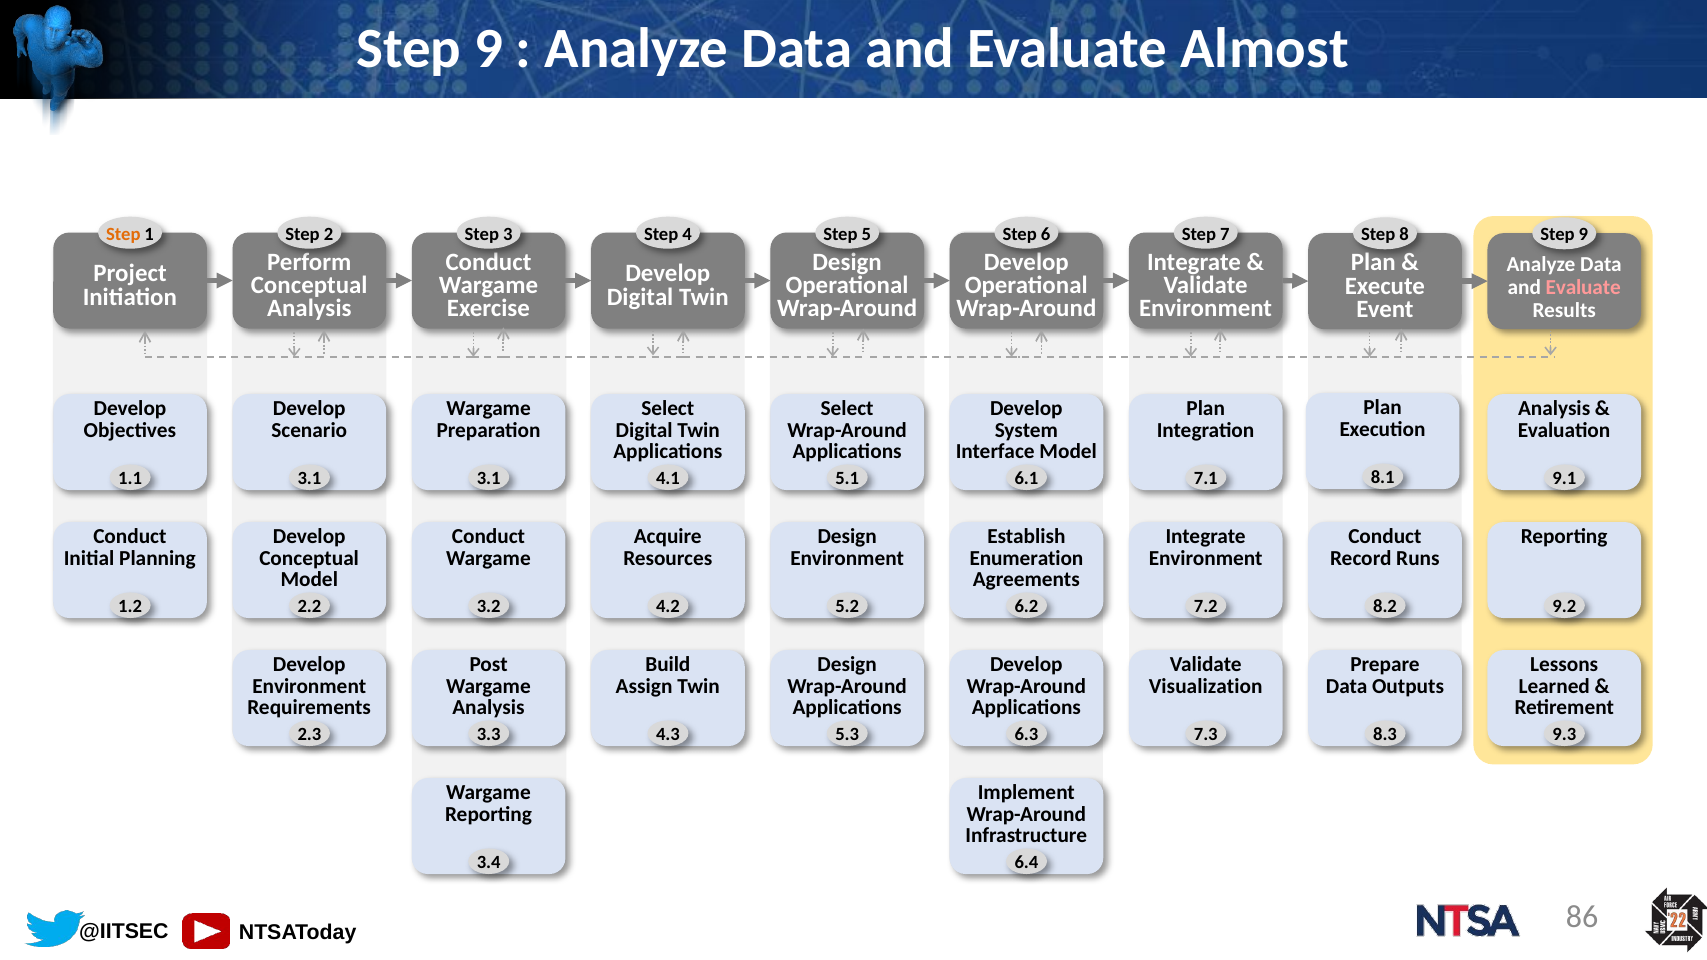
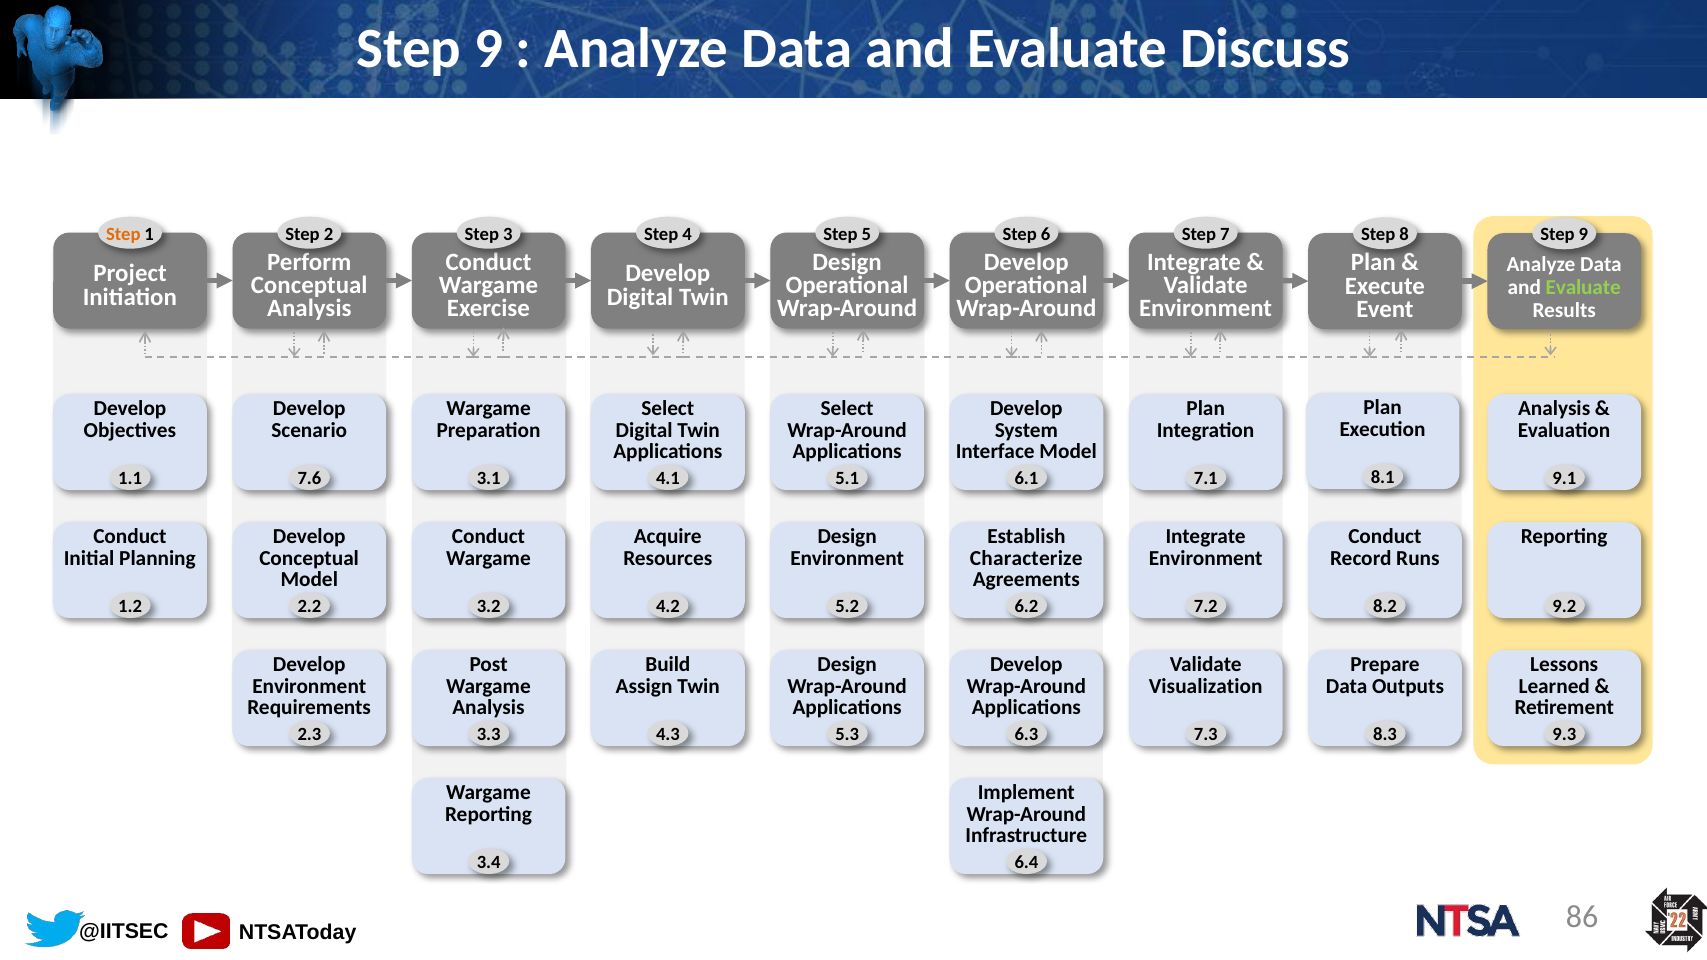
Almost: Almost -> Discuss (1265, 48)
Evaluate colour: pink -> light green (1583, 288)
3.1: 3.1 -> 7.6 (309, 479)
Enumeration: Enumeration -> Characterize (1026, 558)
